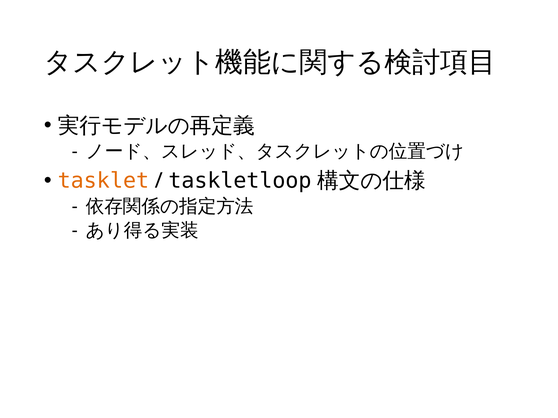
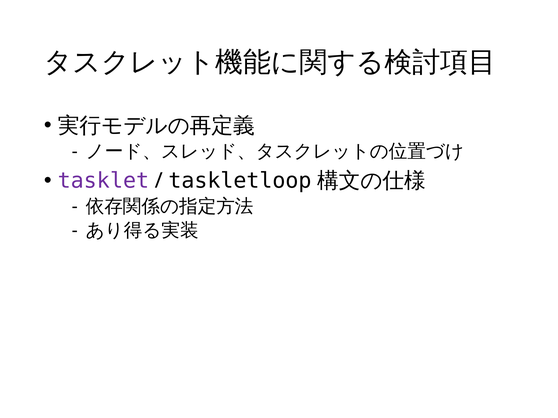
tasklet colour: orange -> purple (104, 181)
